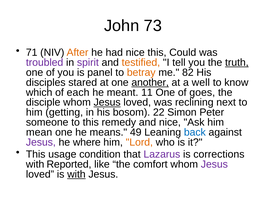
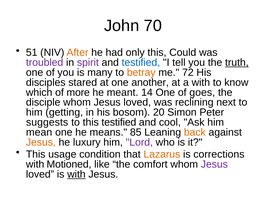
73: 73 -> 70 (153, 26)
71: 71 -> 51 (32, 52)
had nice: nice -> only (135, 52)
testified colour: orange -> blue (141, 62)
panel: panel -> many (100, 72)
82: 82 -> 72 (188, 72)
another underline: present -> none (150, 82)
a well: well -> with (201, 82)
each: each -> more (78, 92)
11: 11 -> 14 (147, 92)
Jesus underline: present -> none (107, 102)
22: 22 -> 20 (159, 112)
someone: someone -> suggests (47, 122)
this remedy: remedy -> testified (119, 122)
and nice: nice -> cool (170, 122)
49: 49 -> 85 (136, 132)
back colour: blue -> orange (195, 132)
Jesus colour: purple -> orange (41, 142)
where: where -> luxury (87, 142)
Lord colour: orange -> purple (139, 142)
Lazarus colour: purple -> orange (162, 154)
Reported: Reported -> Motioned (69, 164)
